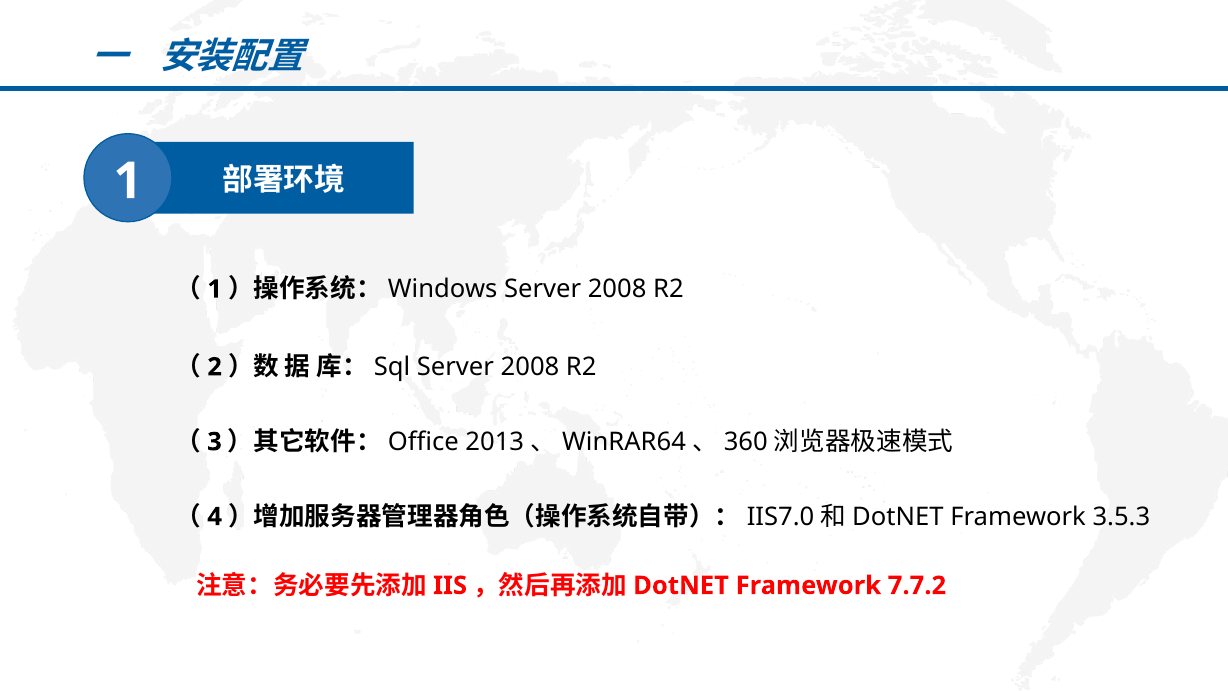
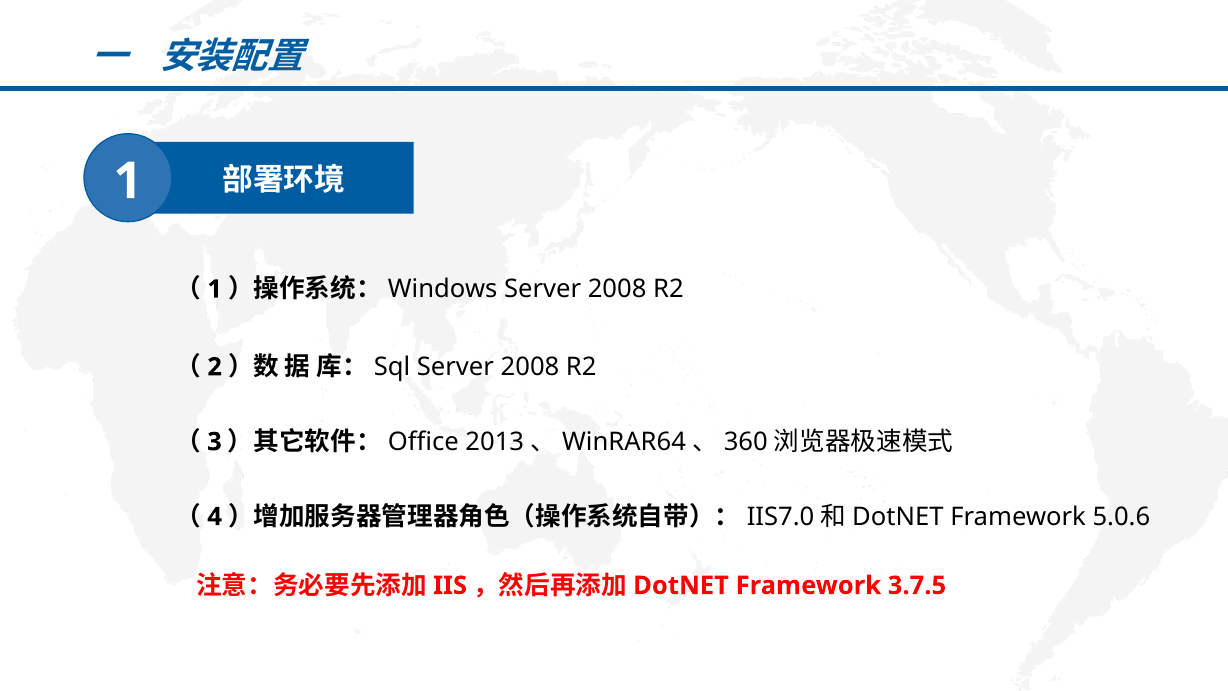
3.5.3: 3.5.3 -> 5.0.6 (1121, 516)
7.7.2: 7.7.2 -> 3.7.5 (917, 585)
